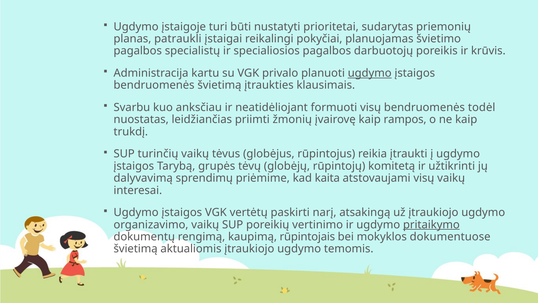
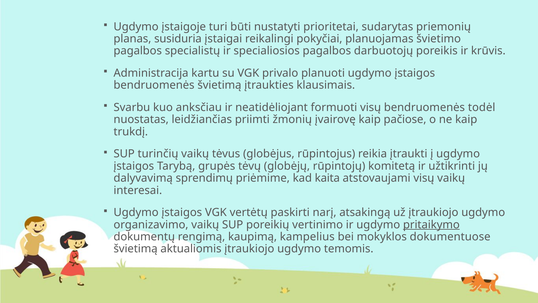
patraukli: patraukli -> susiduria (178, 39)
ugdymo underline: present -> none (370, 73)
rampos: rampos -> pačiose (405, 119)
rūpintojais: rūpintojais -> kampelius (307, 236)
